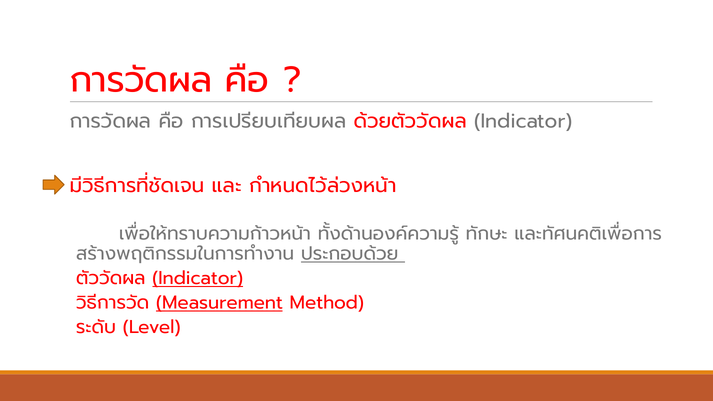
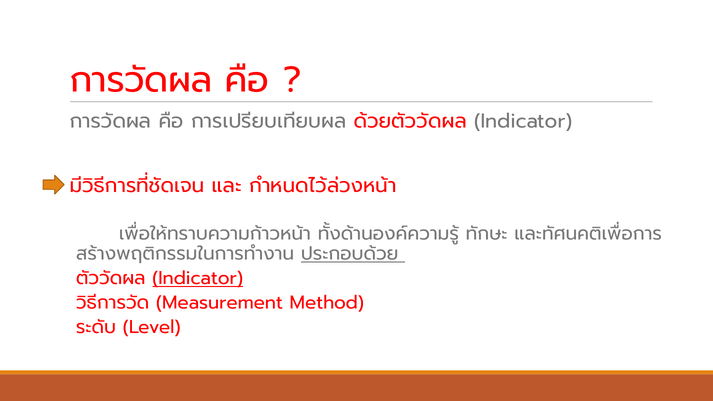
Measurement underline: present -> none (219, 303)
